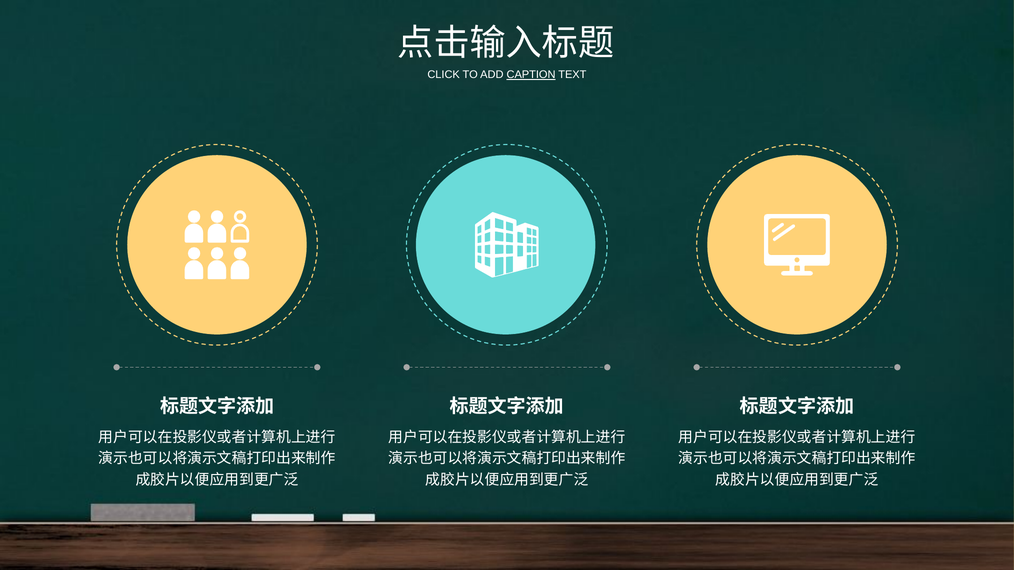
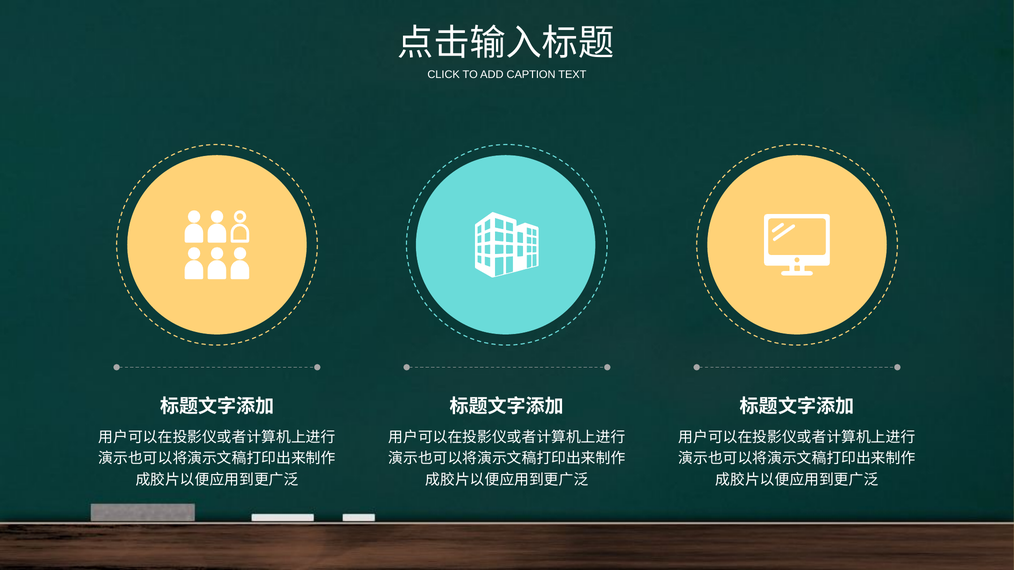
CAPTION underline: present -> none (531, 75)
